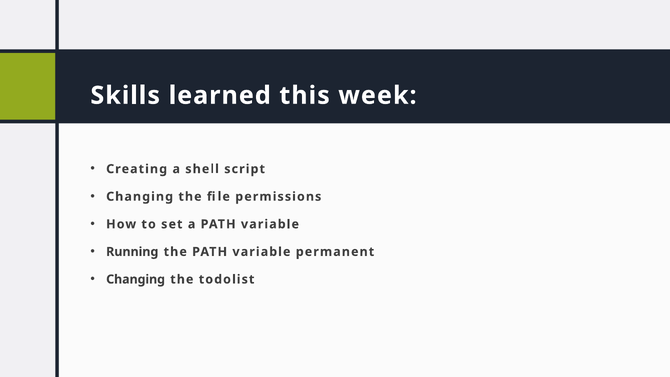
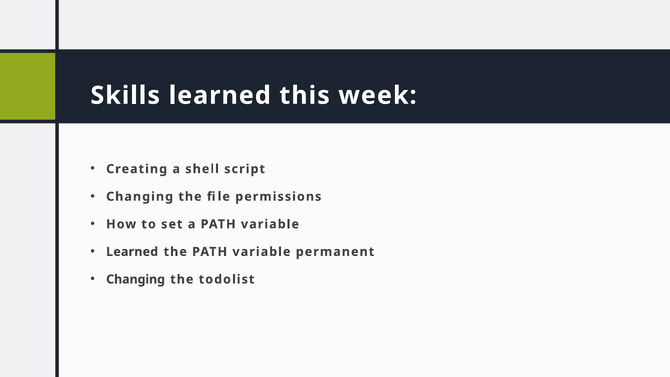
Running: Running -> Learned (132, 252)
